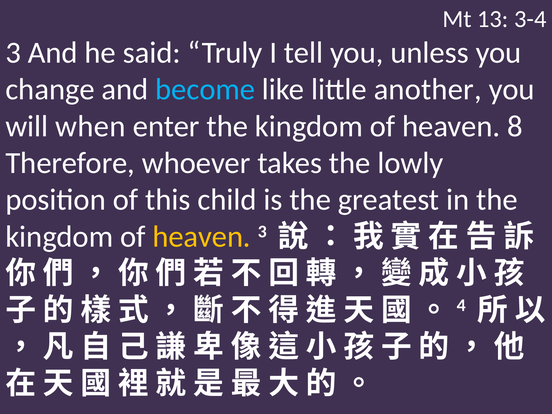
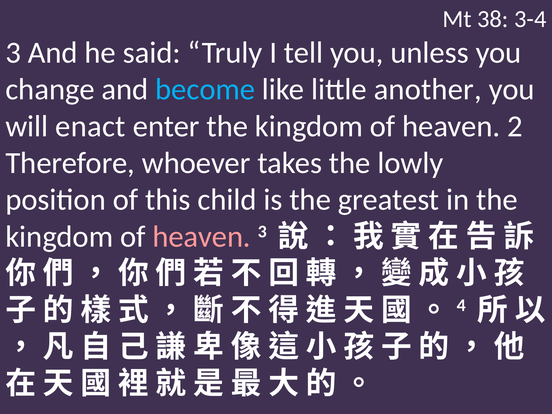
13: 13 -> 38 (493, 19)
when: when -> enact (90, 126)
8: 8 -> 2 (515, 126)
heaven colour: yellow -> pink (202, 237)
